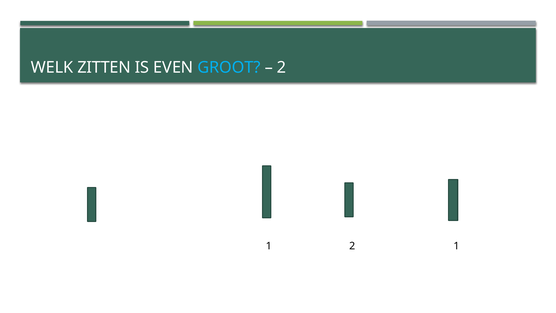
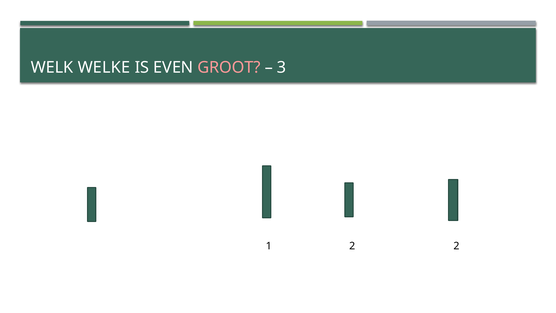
ZITTEN: ZITTEN -> WELKE (104, 68)
GROOT colour: light blue -> pink (229, 68)
2: 2 -> 3 (282, 68)
1 2 1: 1 -> 2 (456, 246)
